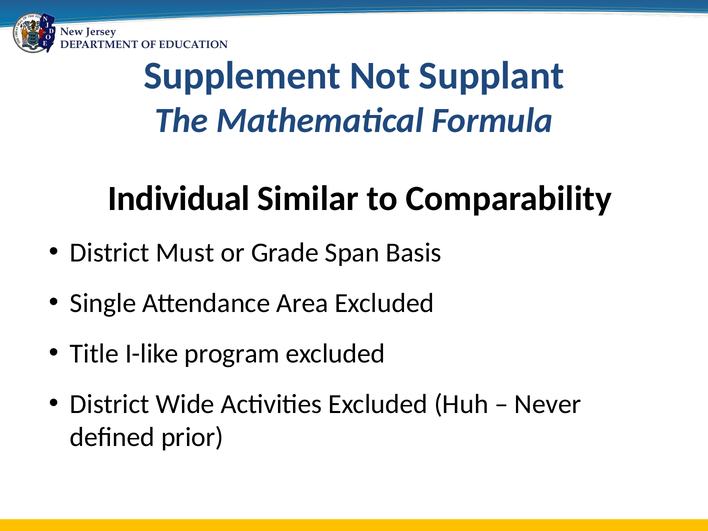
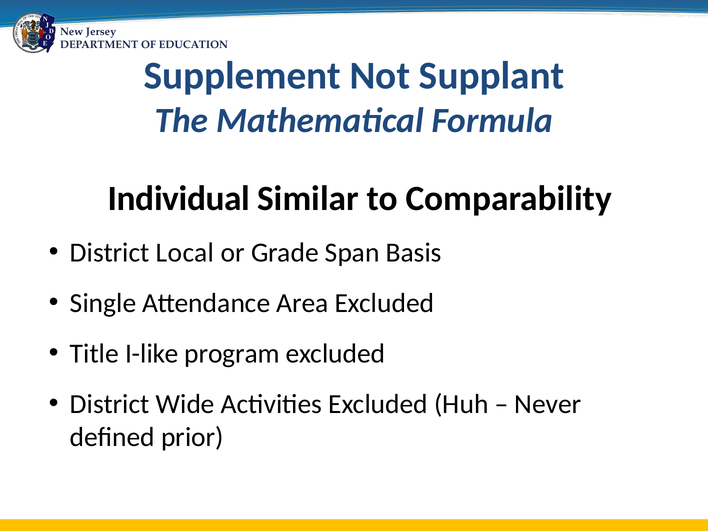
Must: Must -> Local (185, 253)
